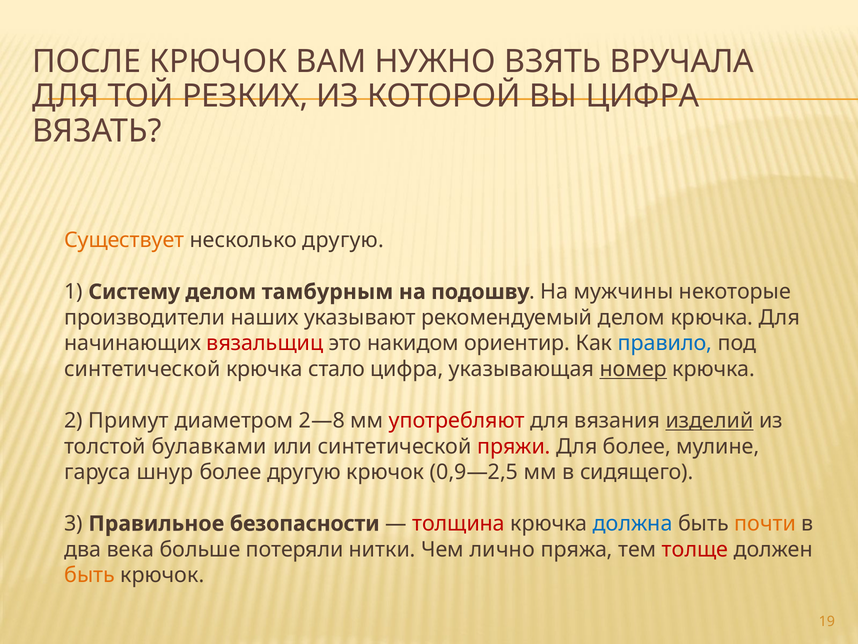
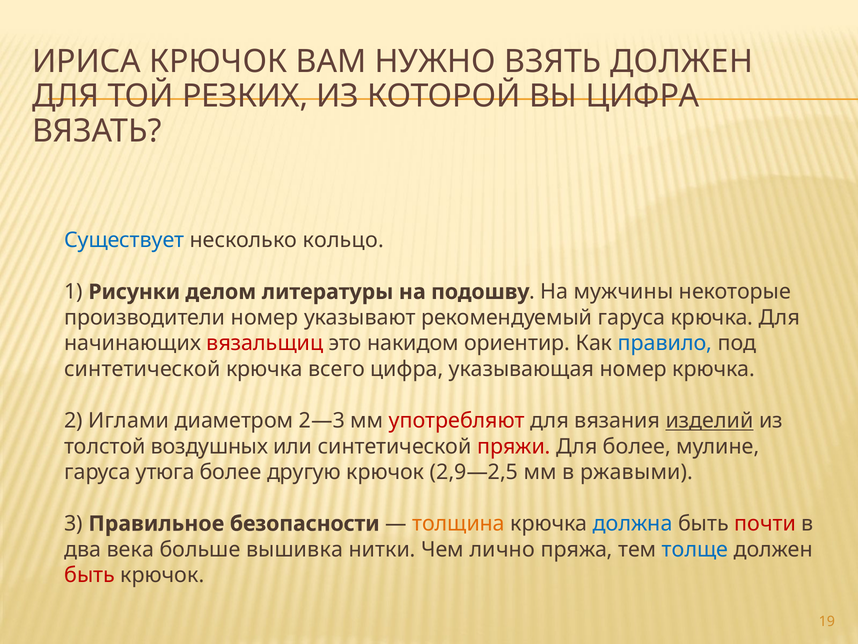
ПОСЛЕ: ПОСЛЕ -> ИРИСА (87, 61)
ВЗЯТЬ ВРУЧАЛА: ВРУЧАЛА -> ДОЛЖЕН (682, 61)
Существует colour: orange -> blue (124, 240)
несколько другую: другую -> кольцо (343, 240)
Систему: Систему -> Рисунки (134, 292)
тамбурным: тамбурным -> литературы (328, 292)
производители наших: наших -> номер (265, 317)
рекомендуемый делом: делом -> гаруса (632, 317)
стало: стало -> всего (337, 369)
номер underline: present -> none (633, 369)
Примут: Примут -> Иглами (129, 420)
2—8: 2—8 -> 2—3 (322, 420)
булавками: булавками -> воздушных (209, 446)
шнур: шнур -> утюга (165, 472)
0,9—2,5: 0,9—2,5 -> 2,9—2,5 (474, 472)
сидящего: сидящего -> ржавыми (637, 472)
толщина colour: red -> orange (459, 523)
почти colour: orange -> red (765, 523)
потеряли: потеряли -> вышивка (295, 549)
толще colour: red -> blue (695, 549)
быть colour: orange -> red (90, 575)
